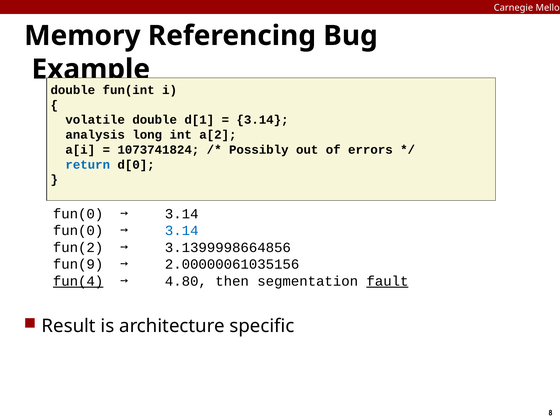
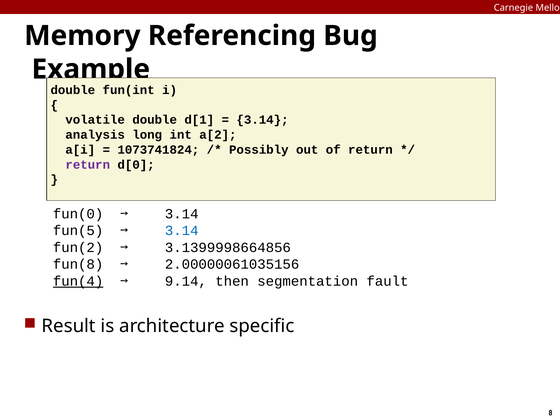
of errors: errors -> return (370, 150)
return colour: blue -> purple (88, 165)
fun(0: fun(0 -> fun(5 (78, 231)
fun(9: fun(9 -> fun(8 (78, 264)
4.80: 4.80 -> 9.14 (186, 281)
fault underline: present -> none (387, 281)
